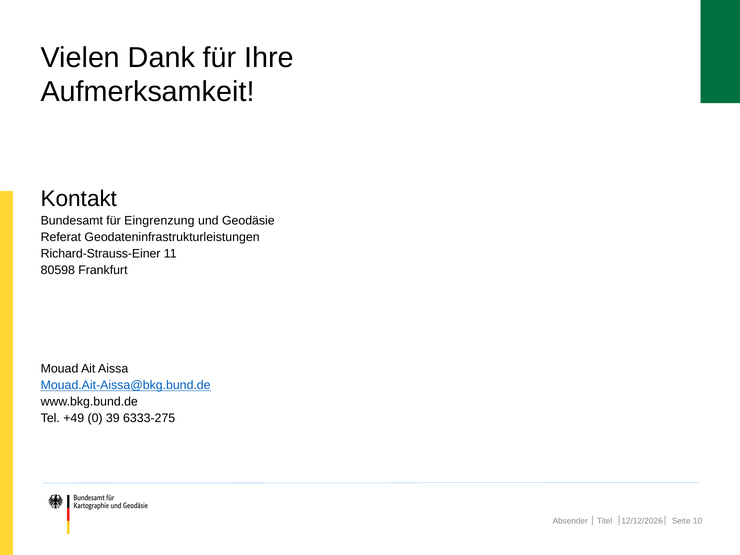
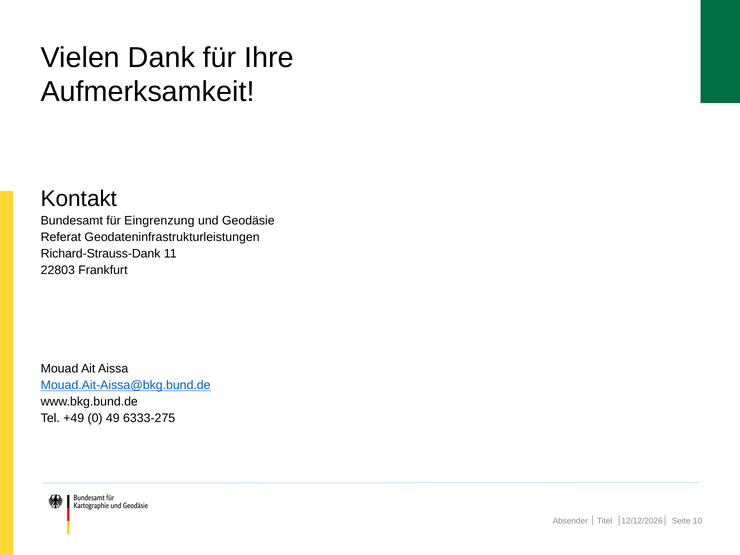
Richard-Strauss-Einer: Richard-Strauss-Einer -> Richard-Strauss-Dank (101, 254)
80598: 80598 -> 22803 (58, 270)
39: 39 -> 49 (113, 418)
